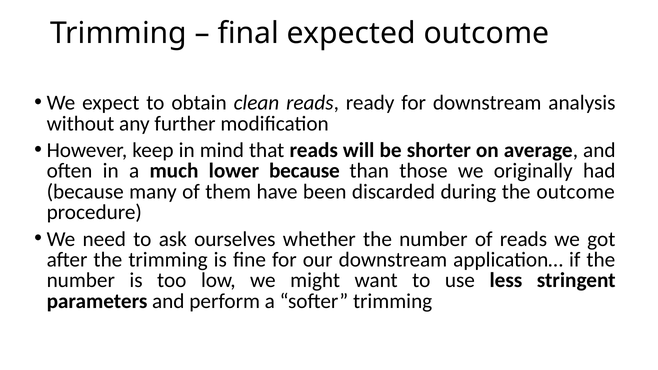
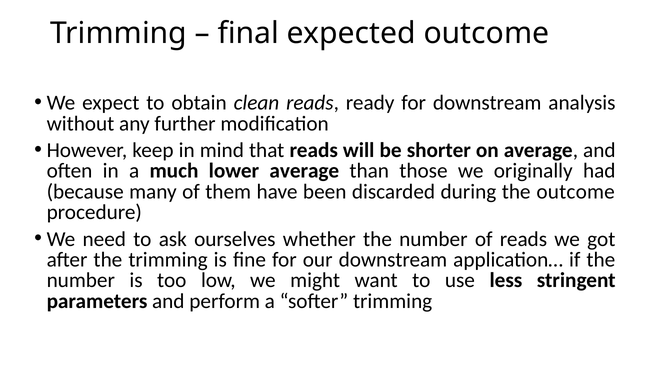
lower because: because -> average (304, 171)
